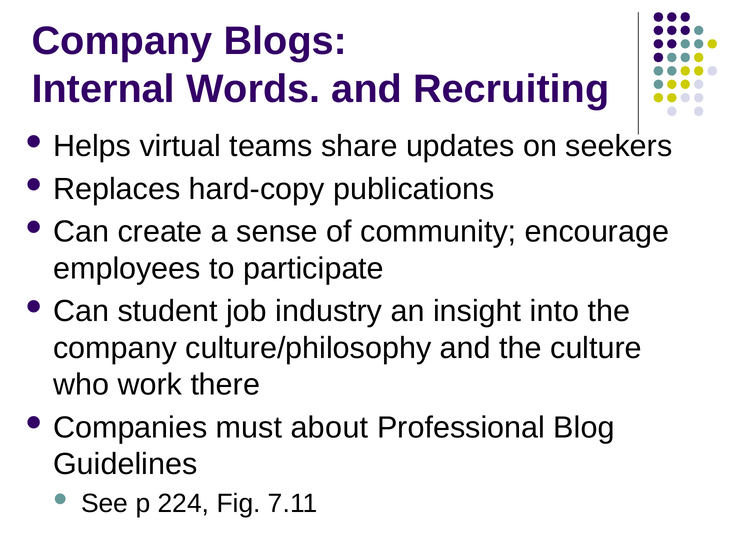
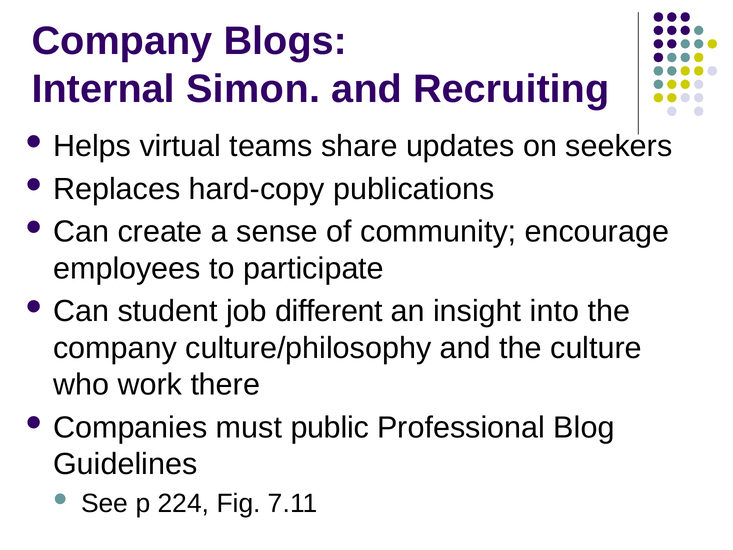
Words: Words -> Simon (253, 89)
industry: industry -> different (329, 311)
about: about -> public (330, 427)
